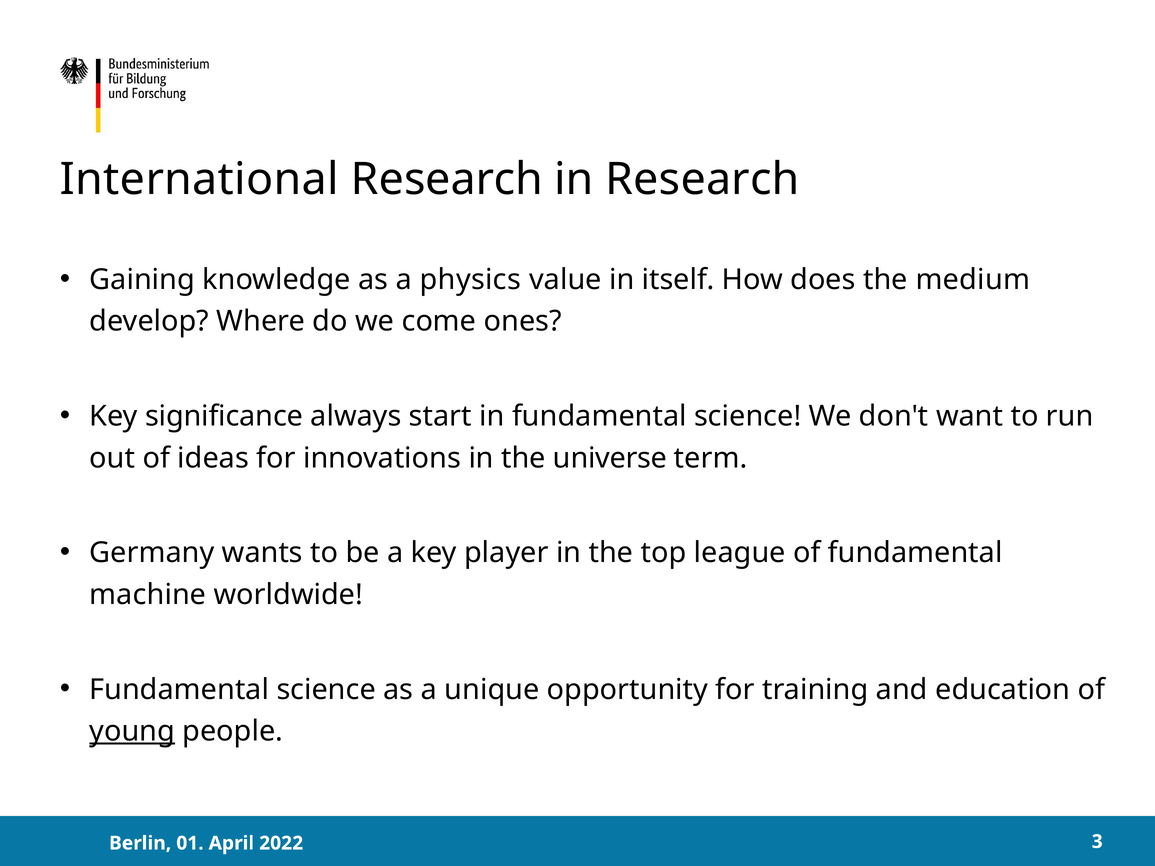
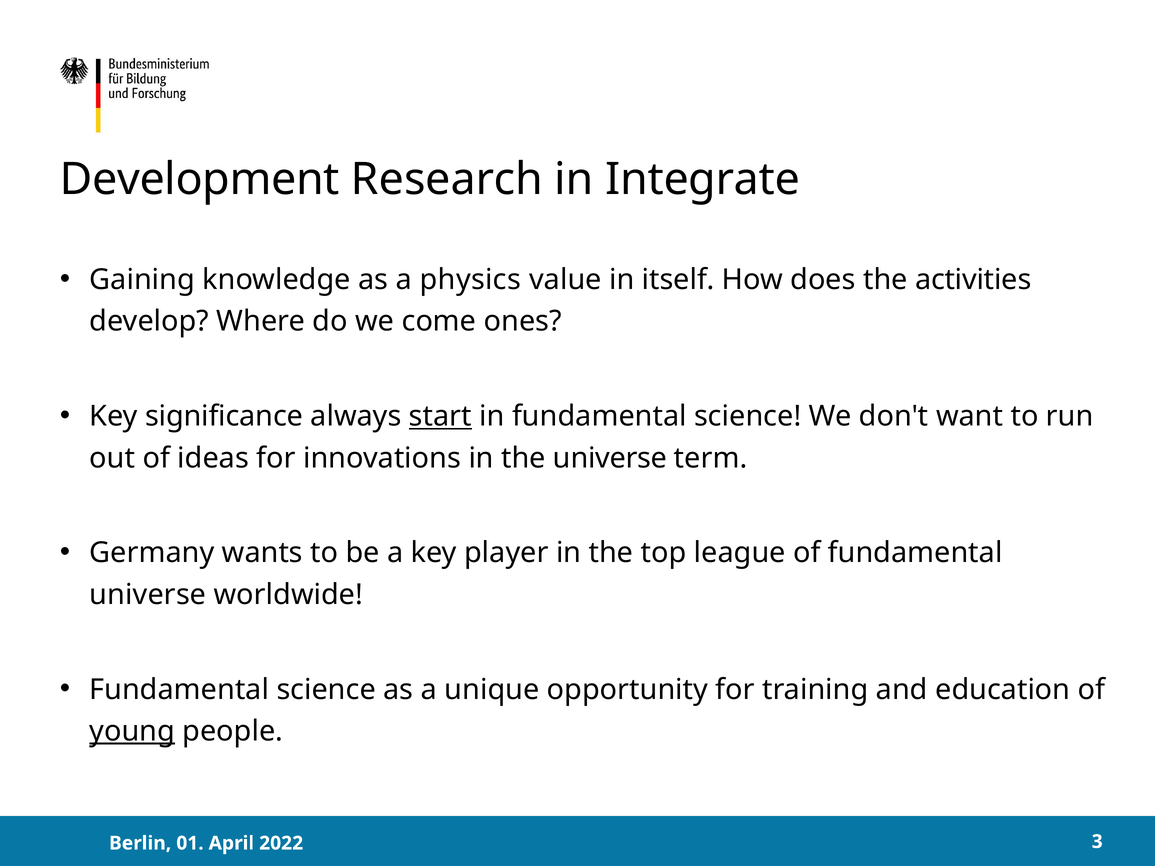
International: International -> Development (200, 179)
in Research: Research -> Integrate (703, 179)
medium: medium -> activities (973, 280)
start underline: none -> present (440, 416)
machine: machine -> universe (148, 595)
